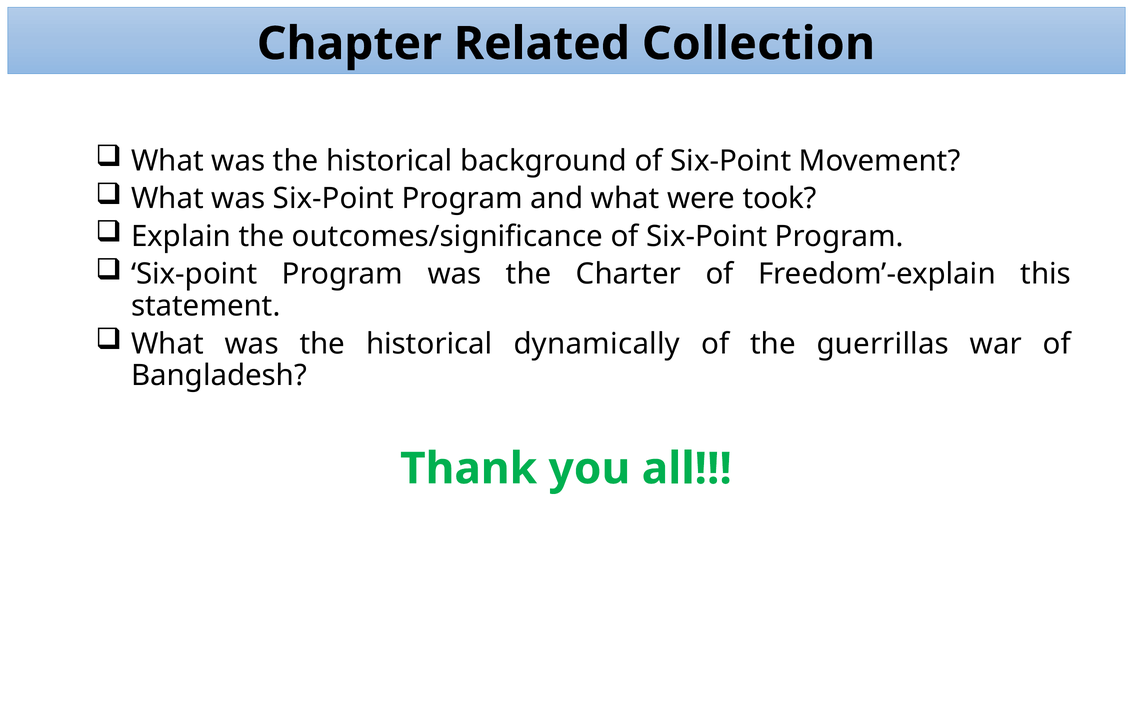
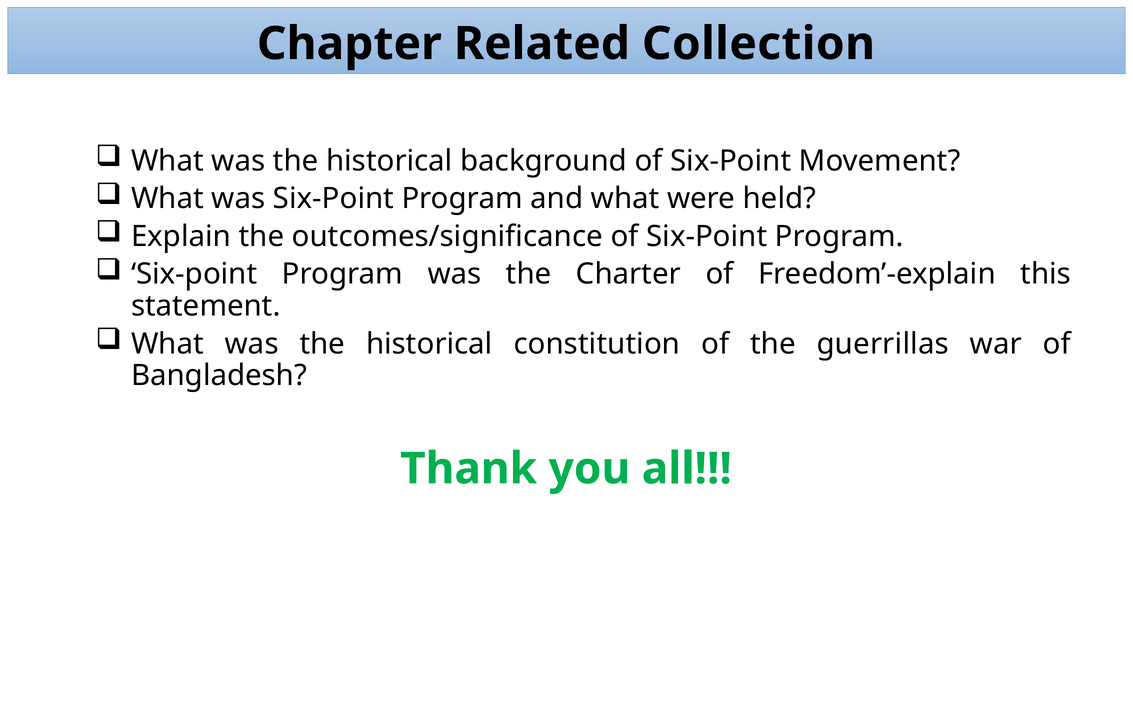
took: took -> held (779, 199)
dynamically: dynamically -> constitution (597, 344)
